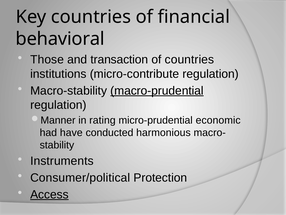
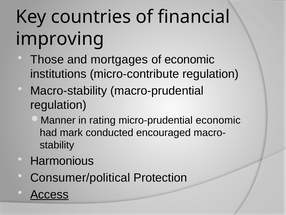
behavioral: behavioral -> improving (60, 39)
transaction: transaction -> mortgages (119, 59)
of countries: countries -> economic (190, 59)
macro-prudential underline: present -> none (157, 90)
have: have -> mark (71, 132)
harmonious: harmonious -> encouraged (163, 132)
Instruments: Instruments -> Harmonious (62, 161)
